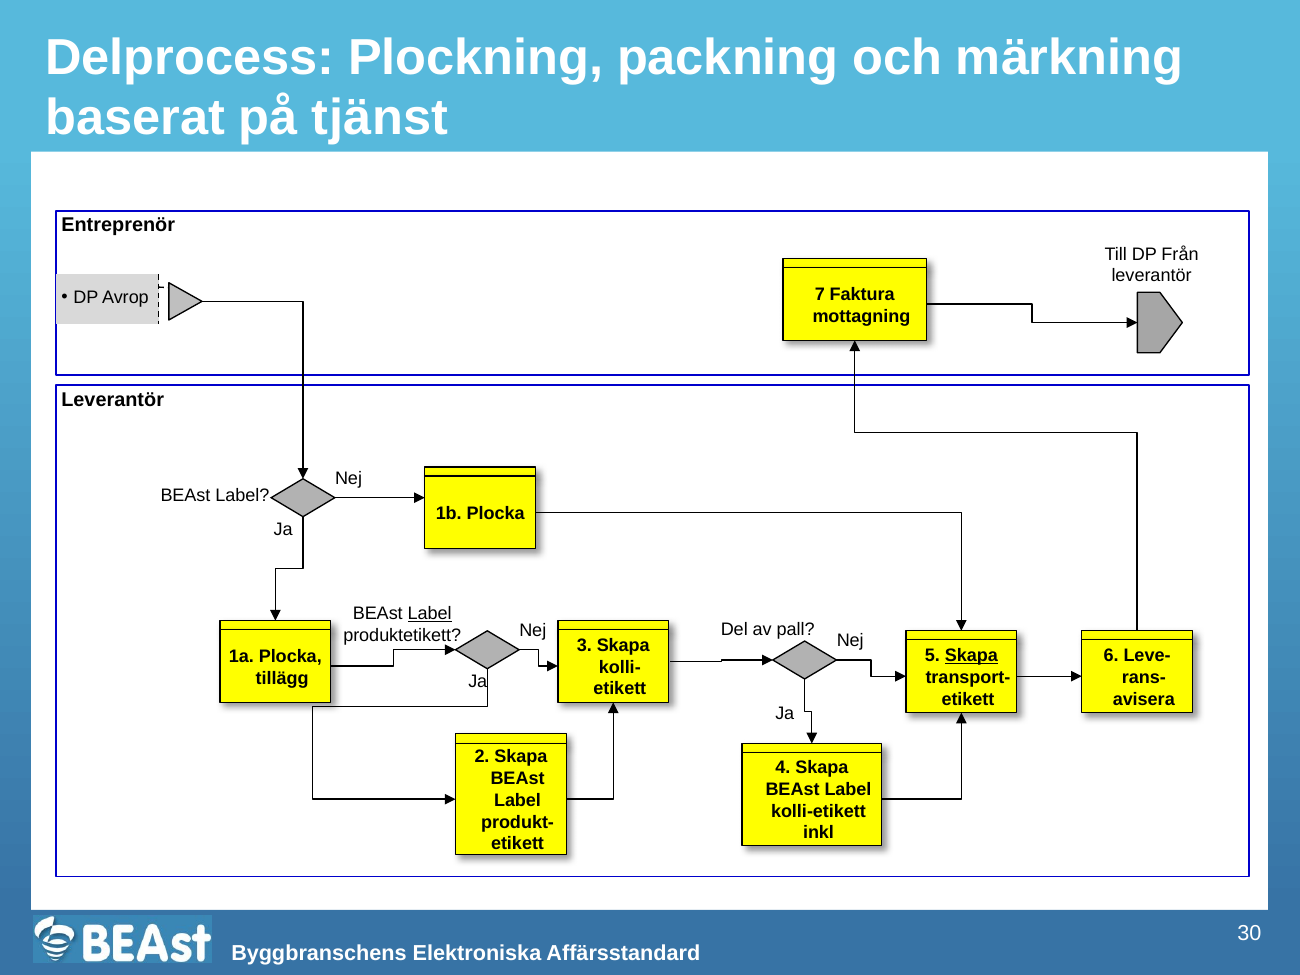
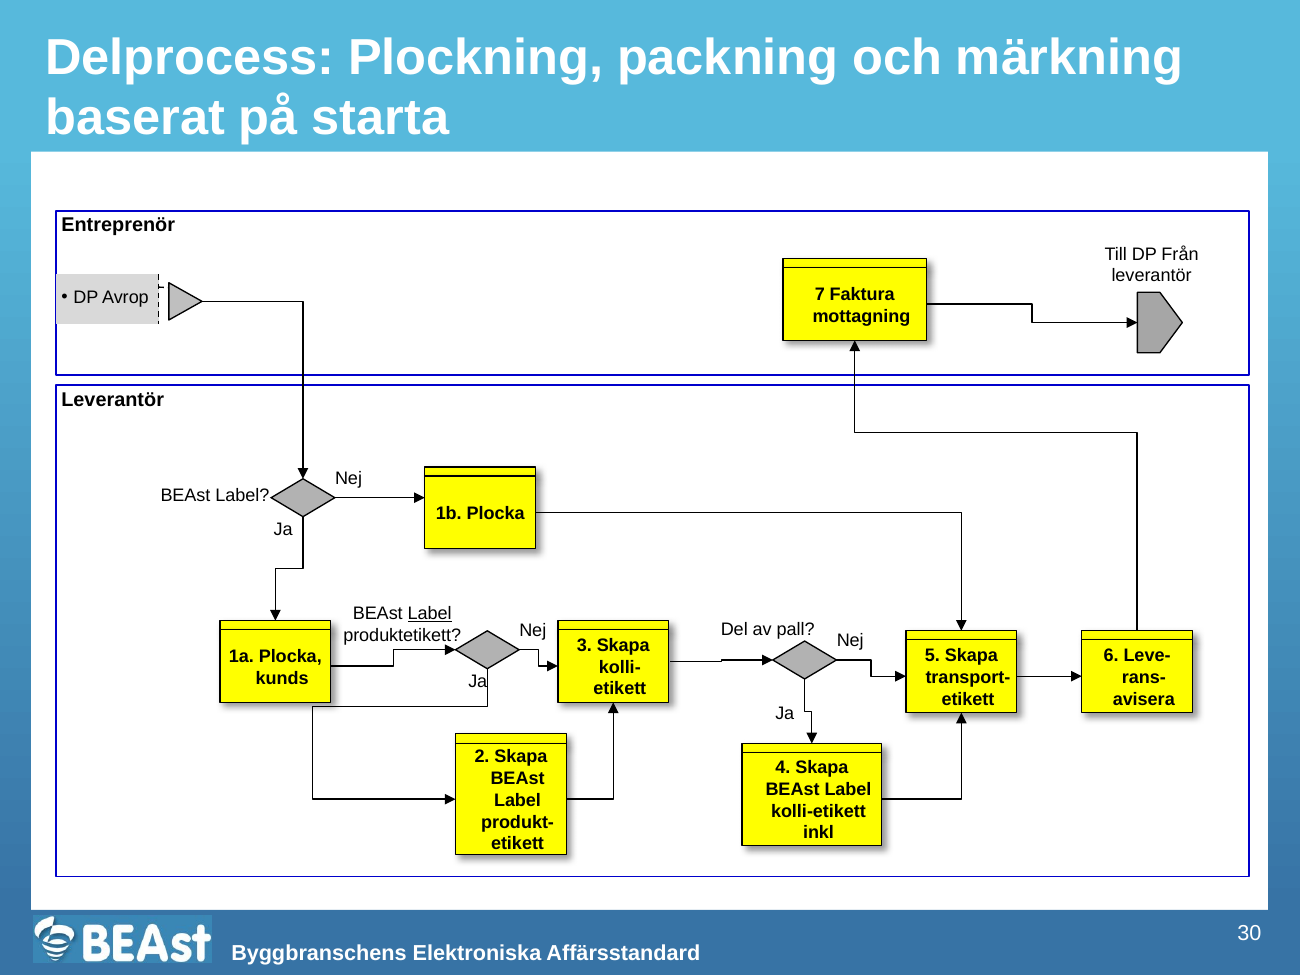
tjänst: tjänst -> starta (380, 118)
Skapa underline: present -> none (971, 656)
tillägg: tillägg -> kunds (282, 678)
